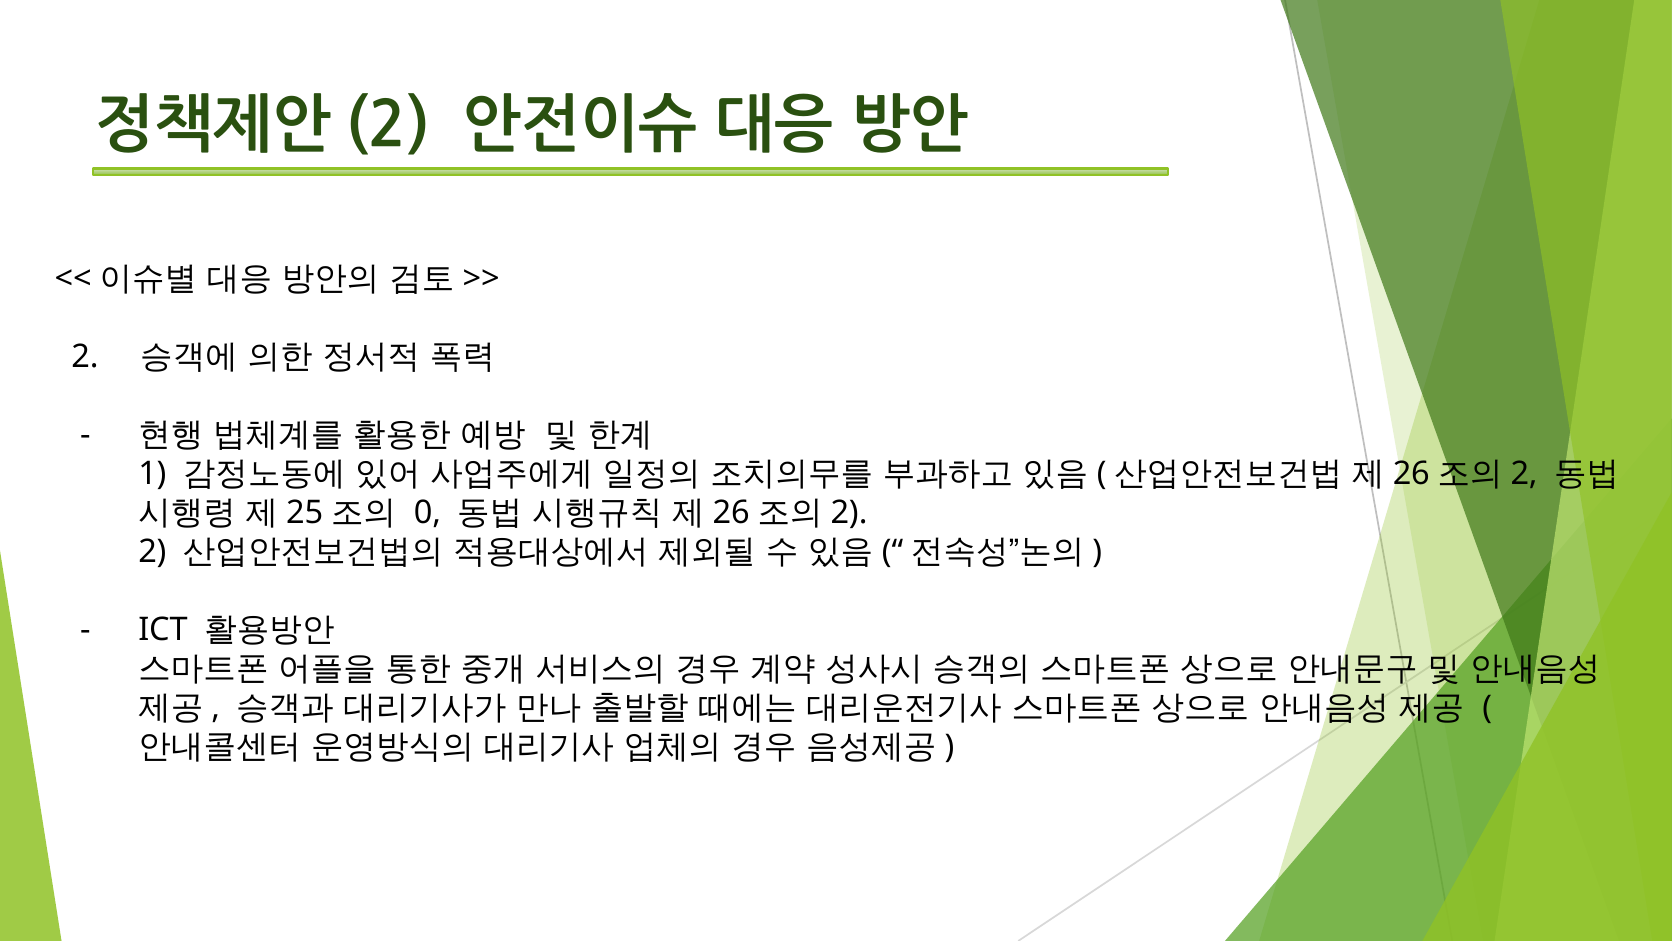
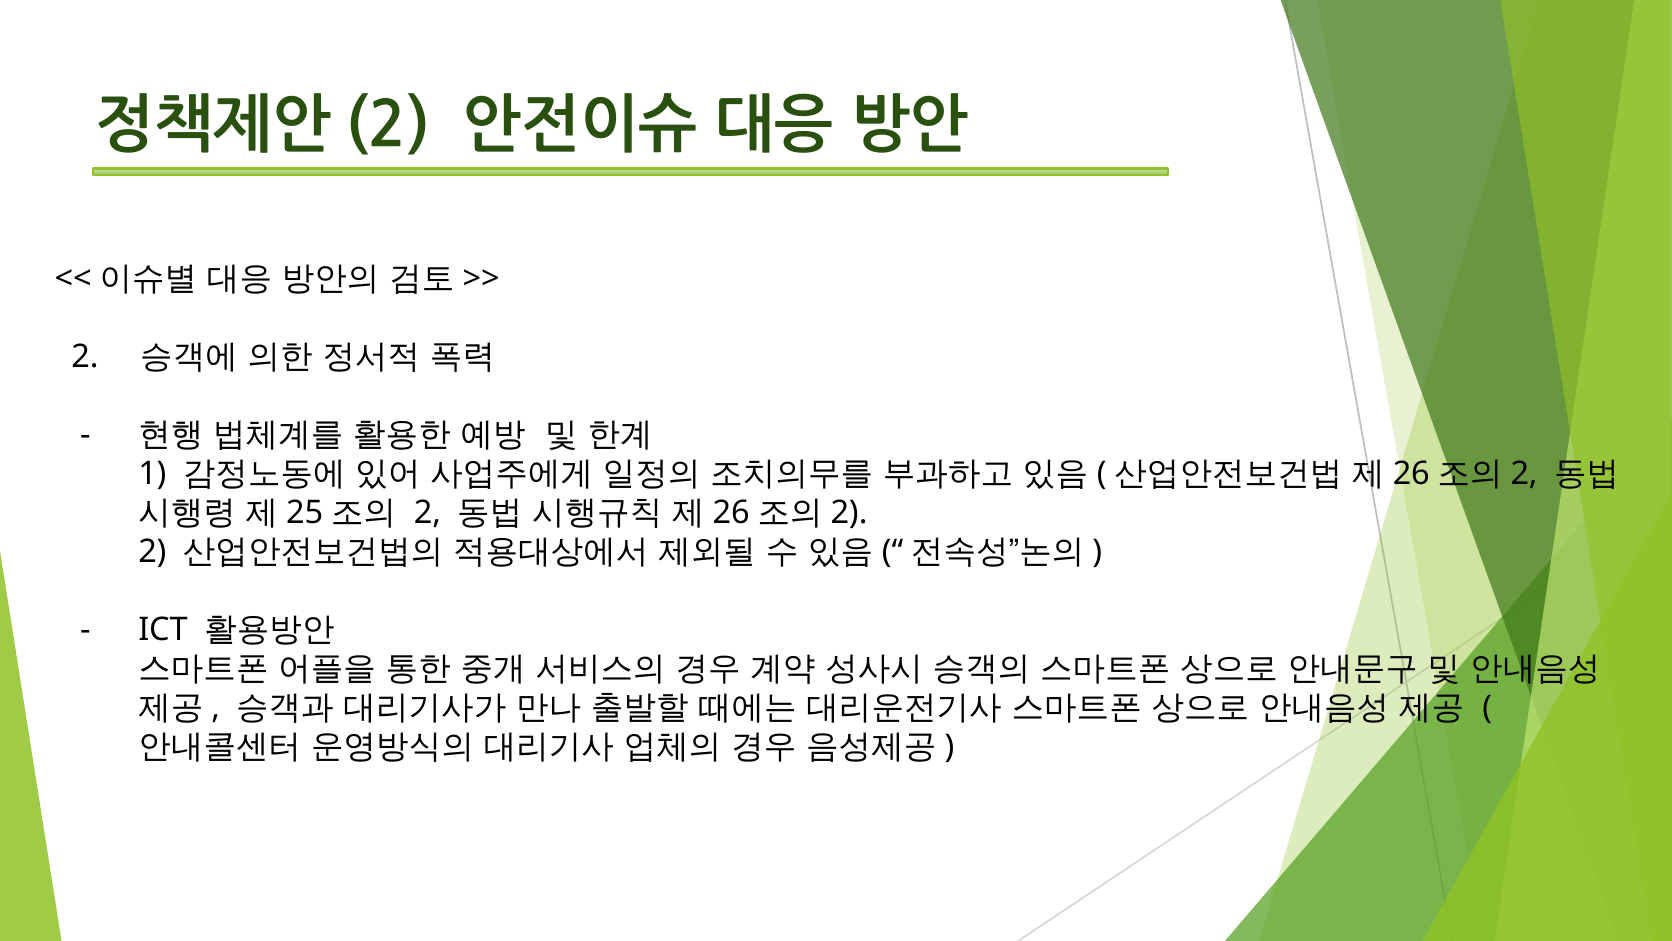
0: 0 -> 2 (427, 513)
